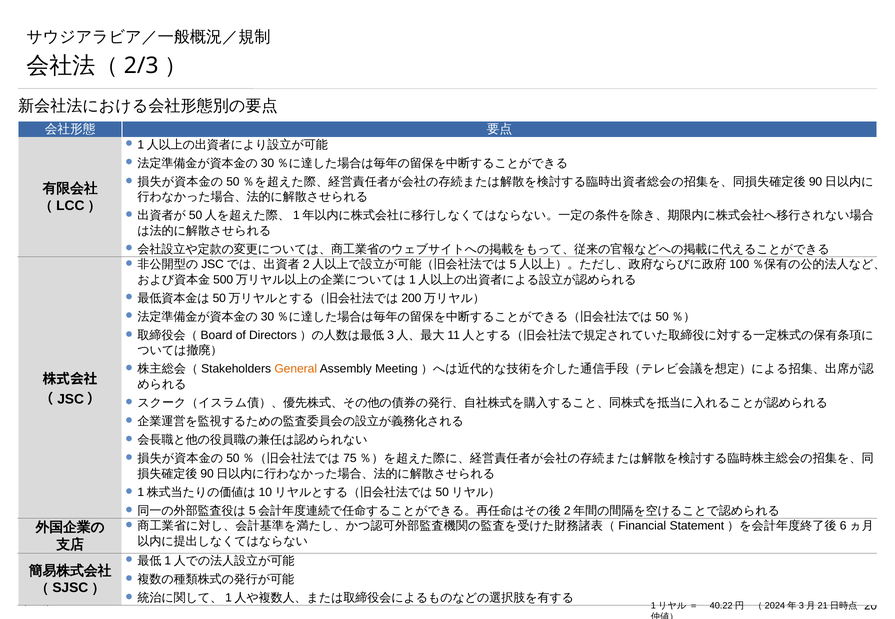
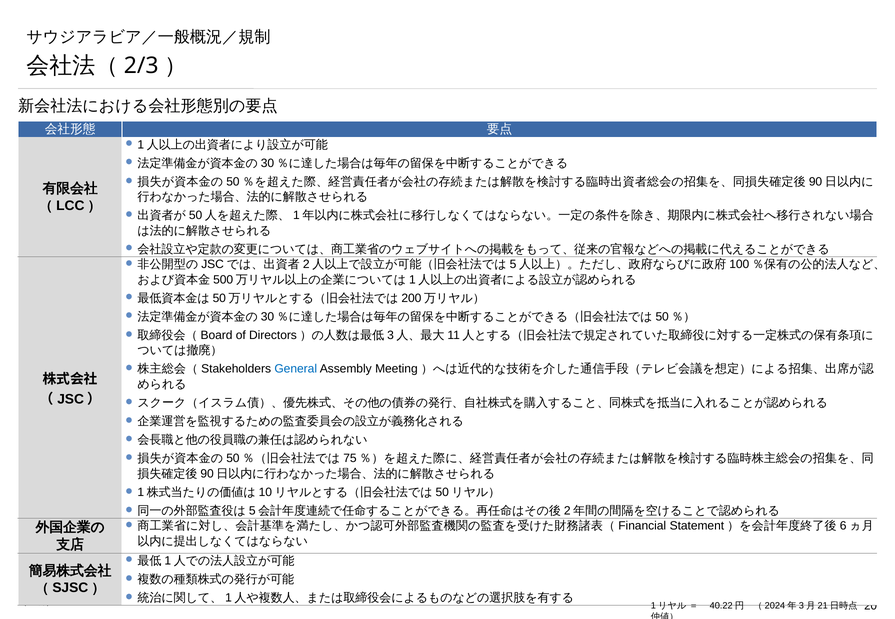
General colour: orange -> blue (296, 369)
